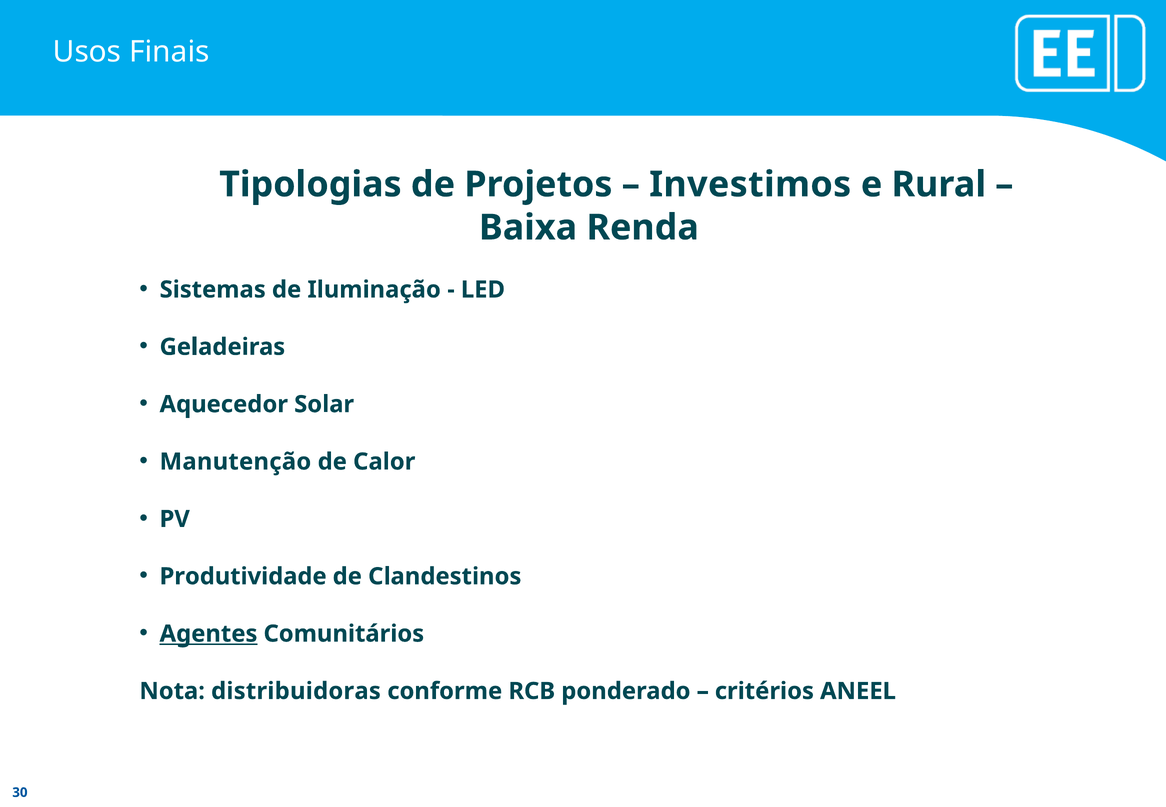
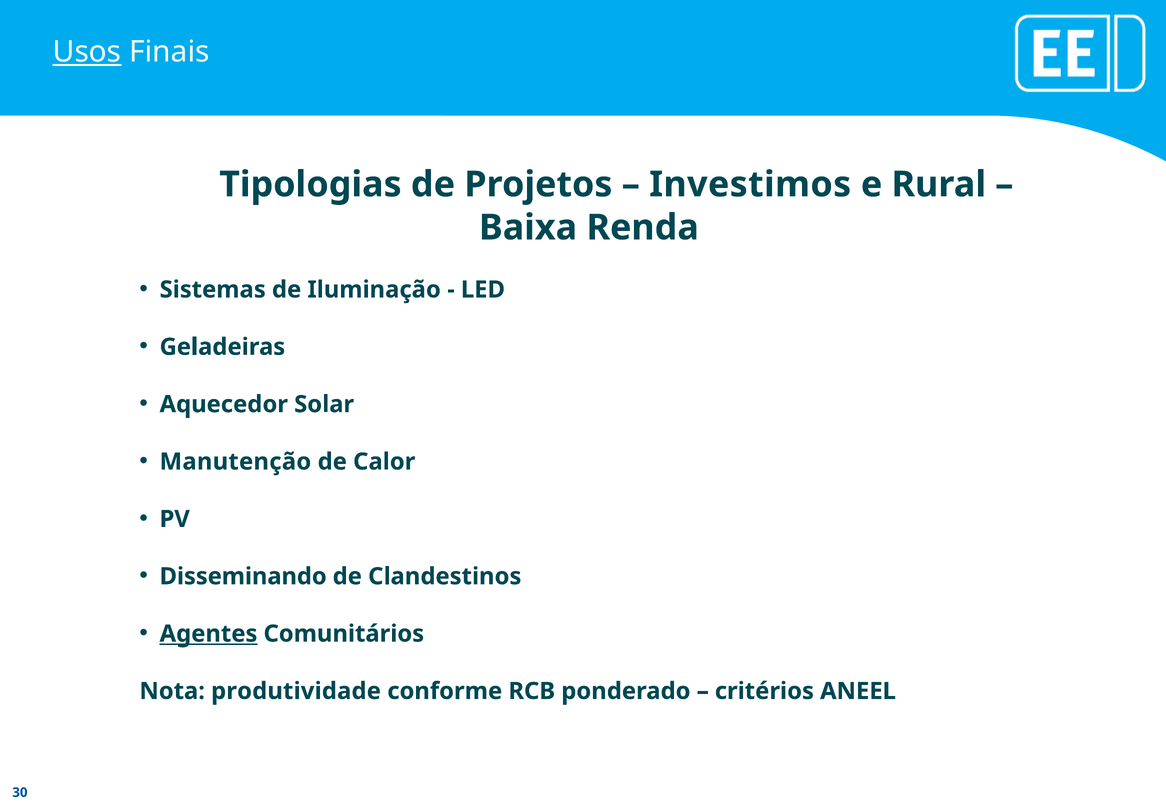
Usos underline: none -> present (87, 52)
Produtividade: Produtividade -> Disseminando (243, 577)
distribuidoras: distribuidoras -> produtividade (296, 691)
